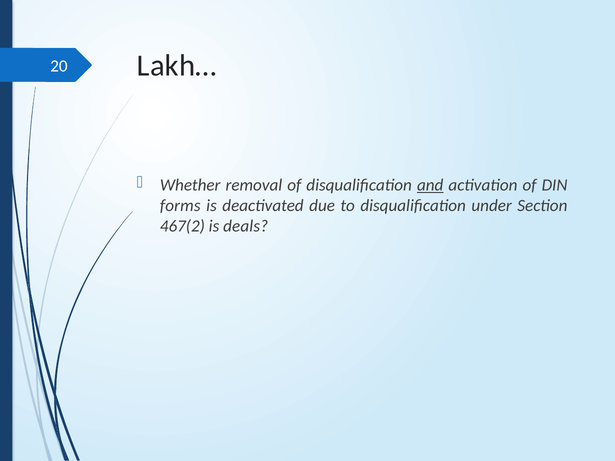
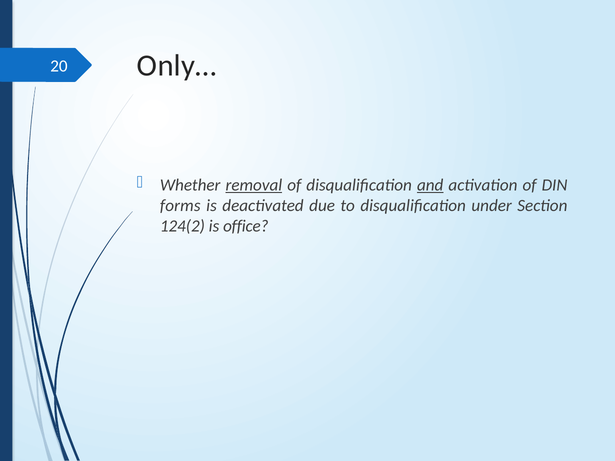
Lakh…: Lakh… -> Only… (177, 66)
removal underline: none -> present (254, 185)
467(2: 467(2 -> 124(2 (182, 226)
deals: deals -> office (246, 226)
